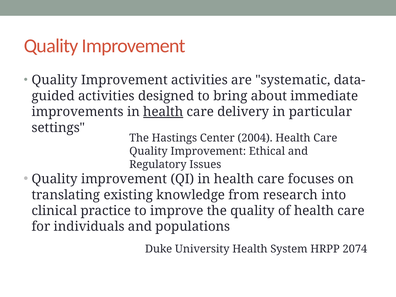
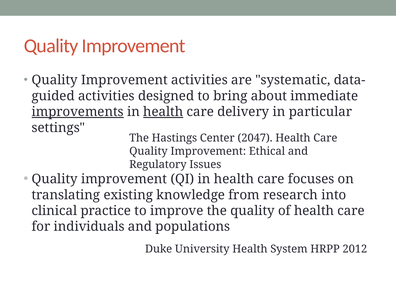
improvements underline: none -> present (78, 112)
2004: 2004 -> 2047 (255, 138)
2074: 2074 -> 2012 (355, 249)
